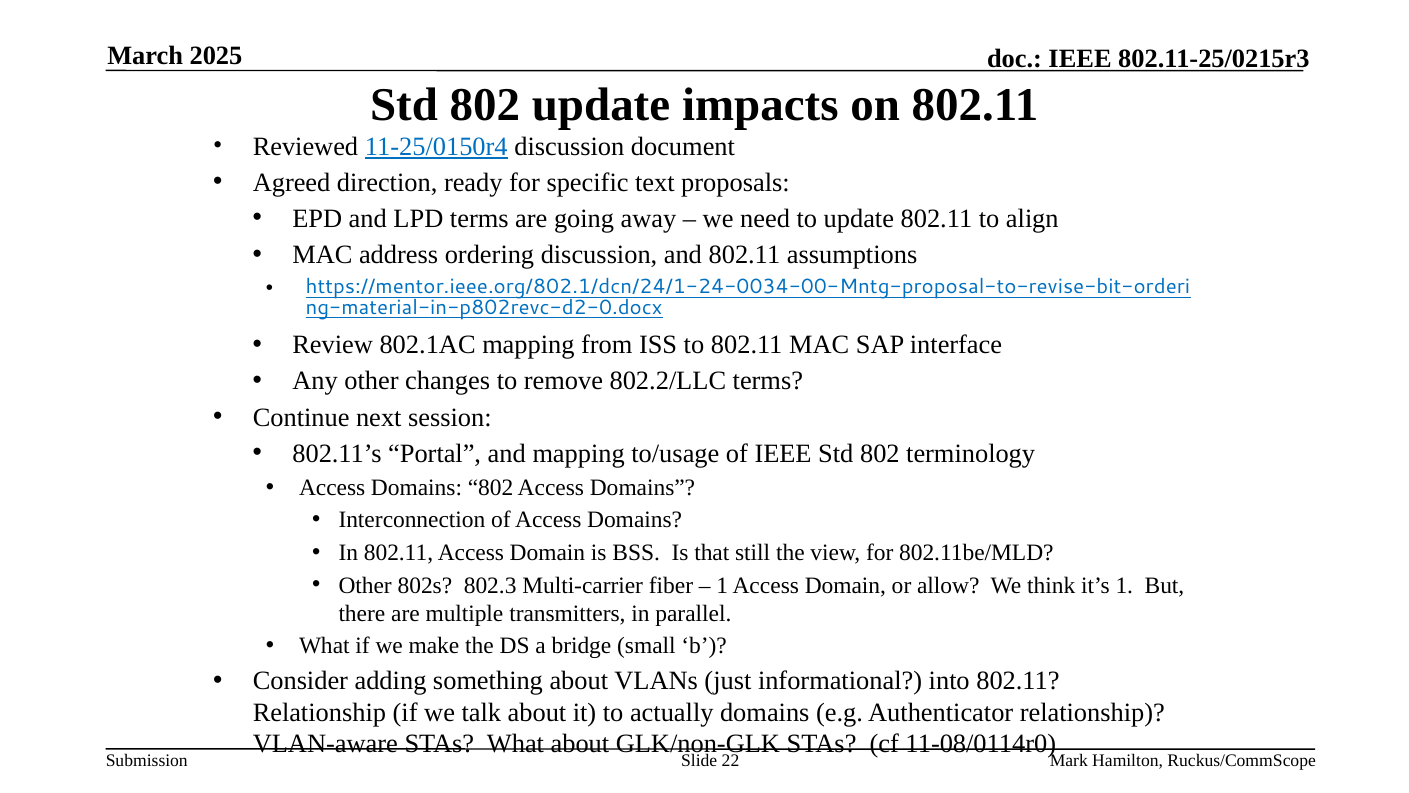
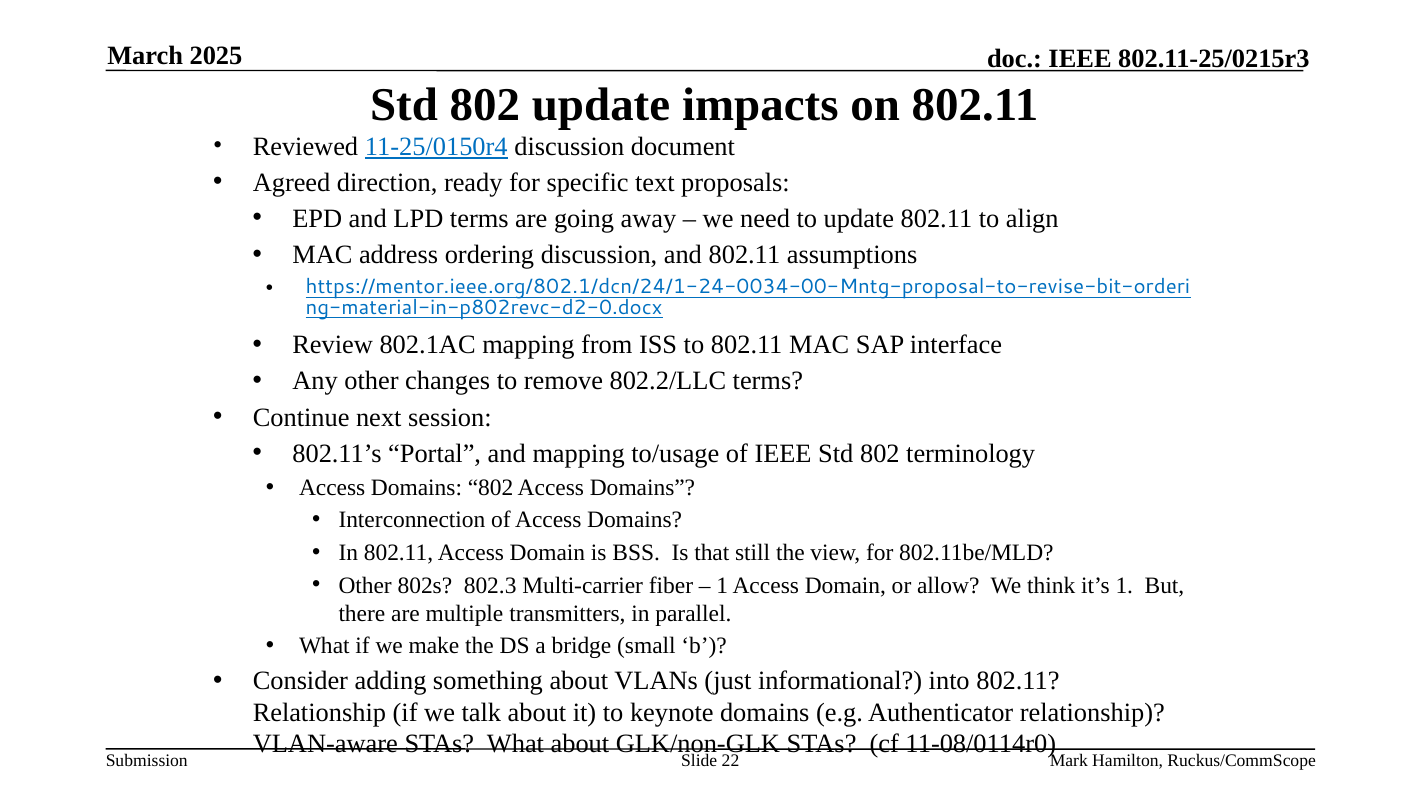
actually: actually -> keynote (672, 712)
